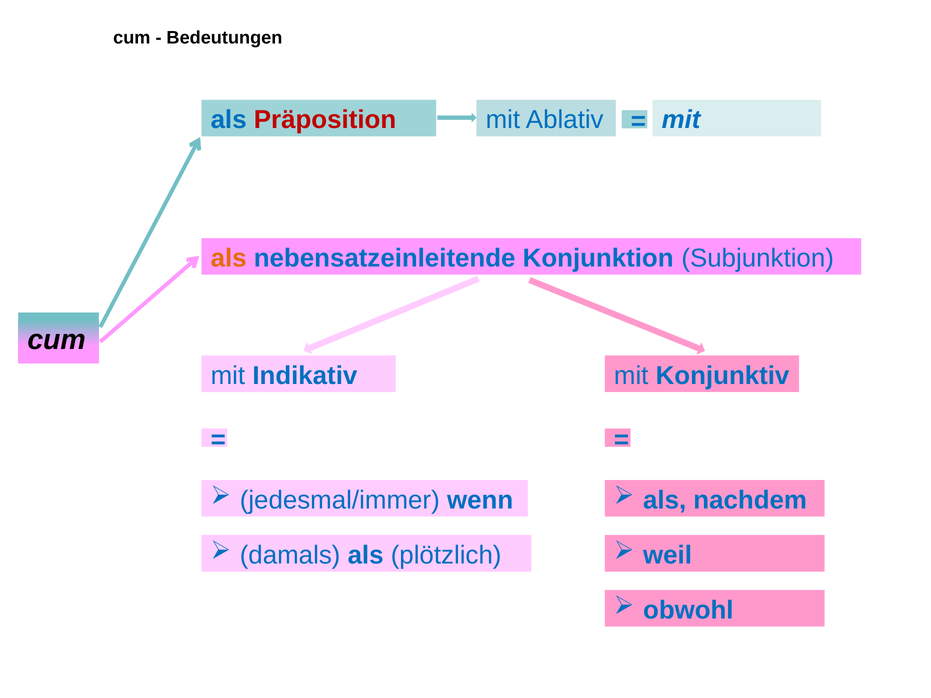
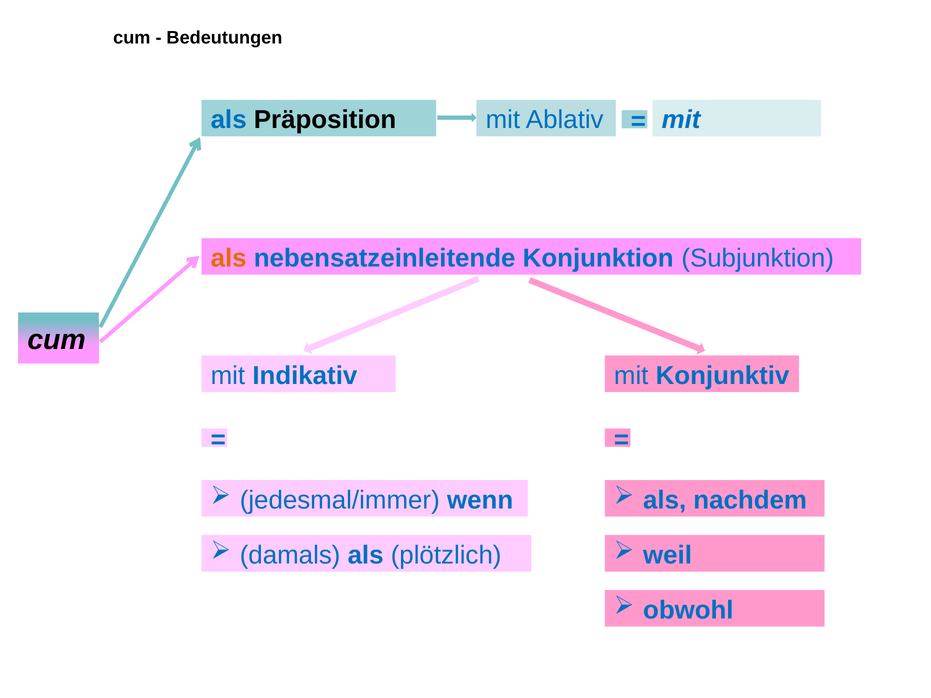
Präposition colour: red -> black (325, 120)
